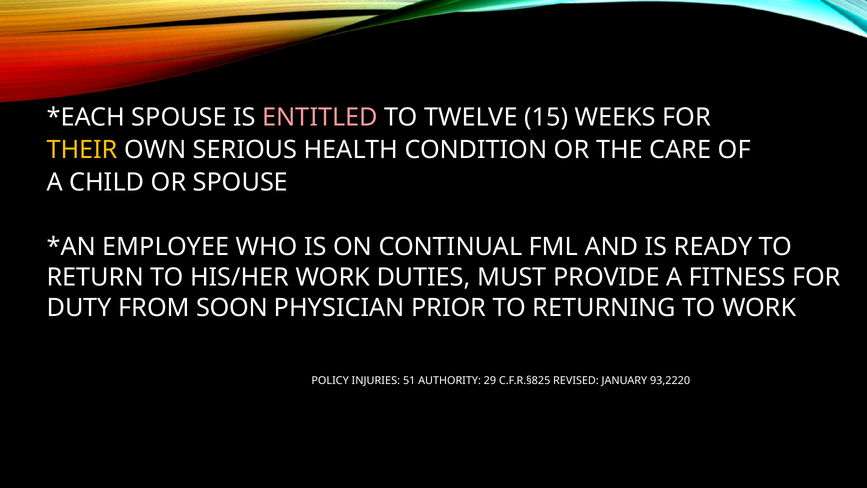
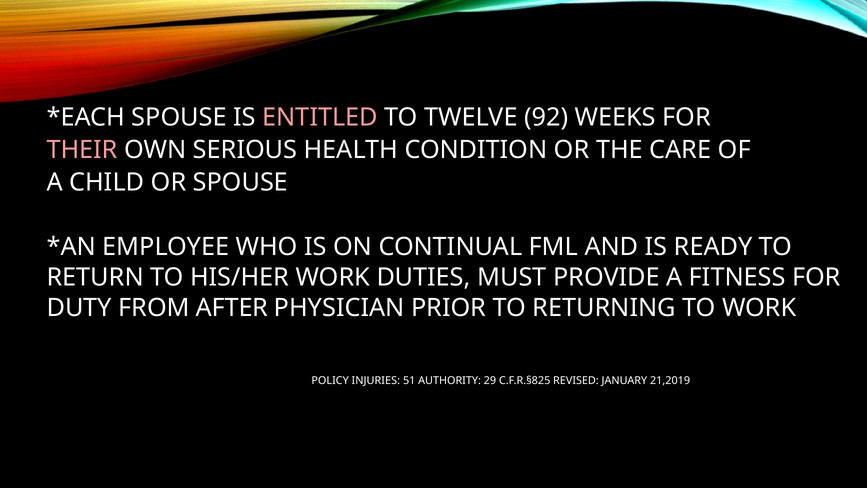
15: 15 -> 92 (546, 117)
THEIR colour: yellow -> pink (82, 150)
SOON: SOON -> AFTER (232, 308)
93,2220: 93,2220 -> 21,2019 (670, 380)
